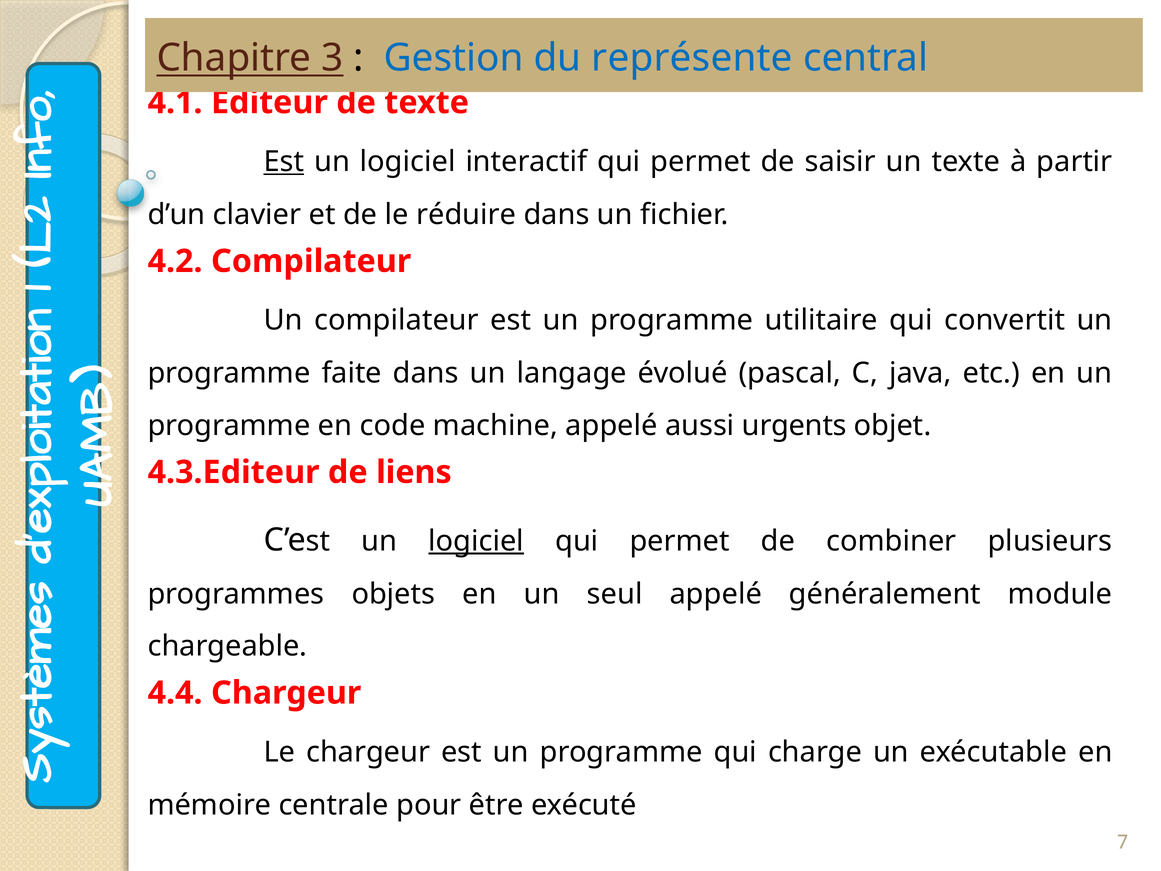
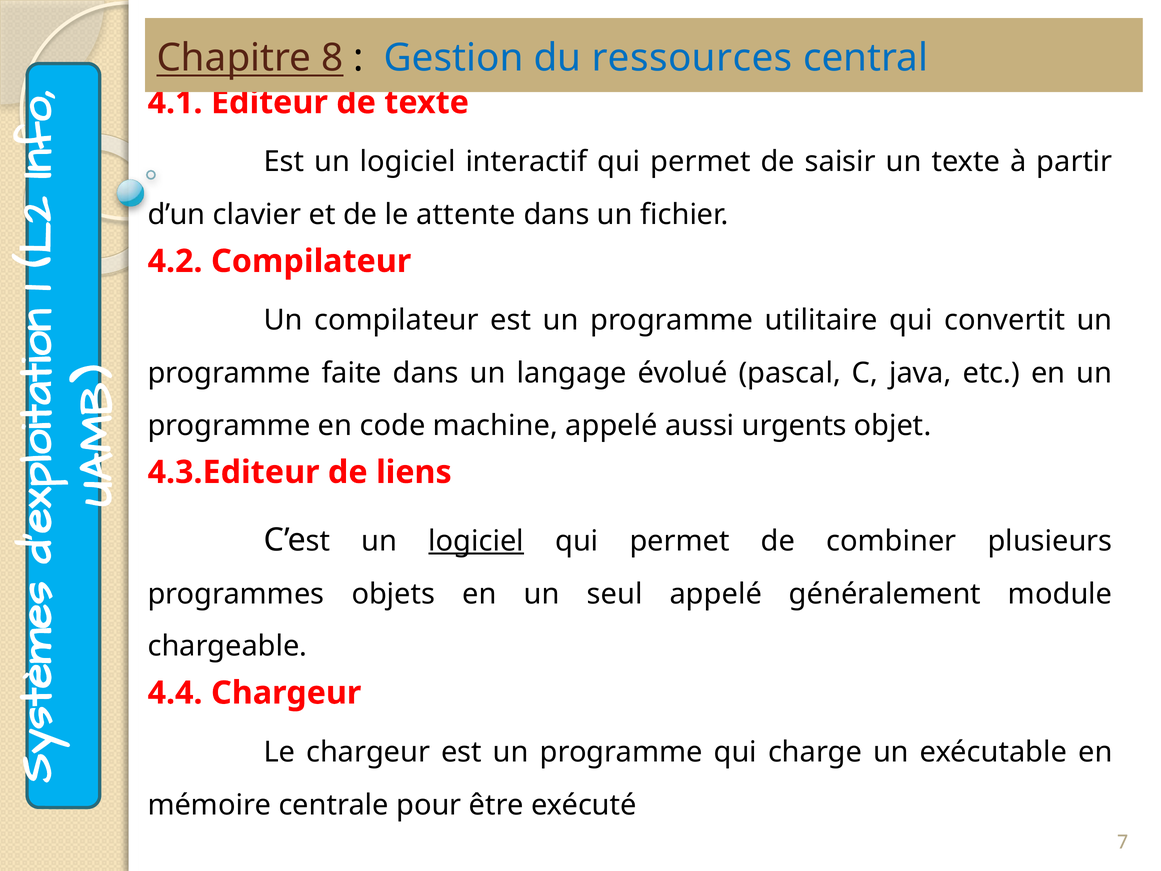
3: 3 -> 8 (332, 58)
représente: représente -> ressources (692, 58)
Est underline: present -> none (284, 162)
réduire: réduire -> attente (466, 214)
